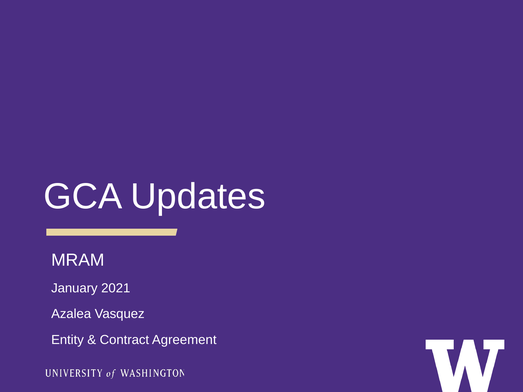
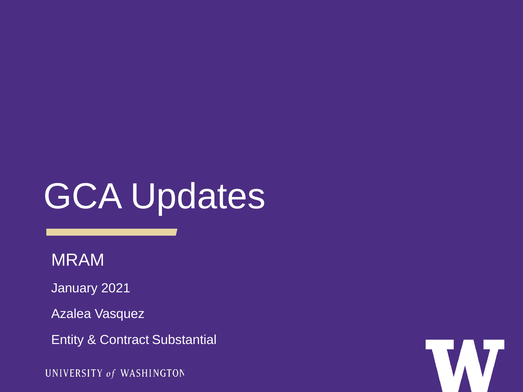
Agreement: Agreement -> Substantial (184, 340)
